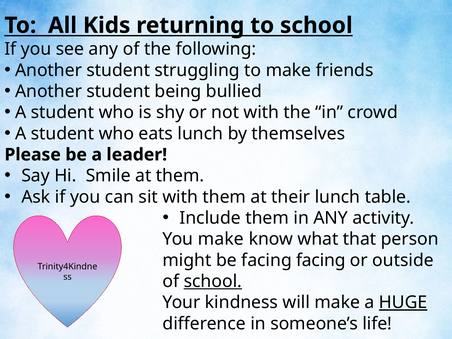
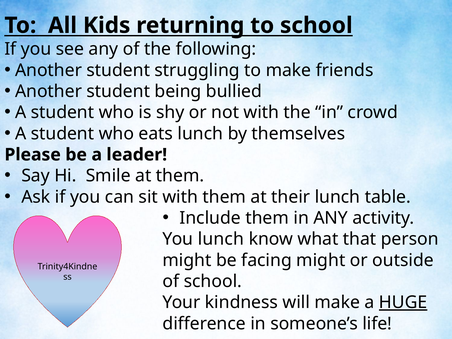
You make: make -> lunch (221, 239)
facing facing: facing -> might (321, 260)
school underline: present -> none (213, 281)
